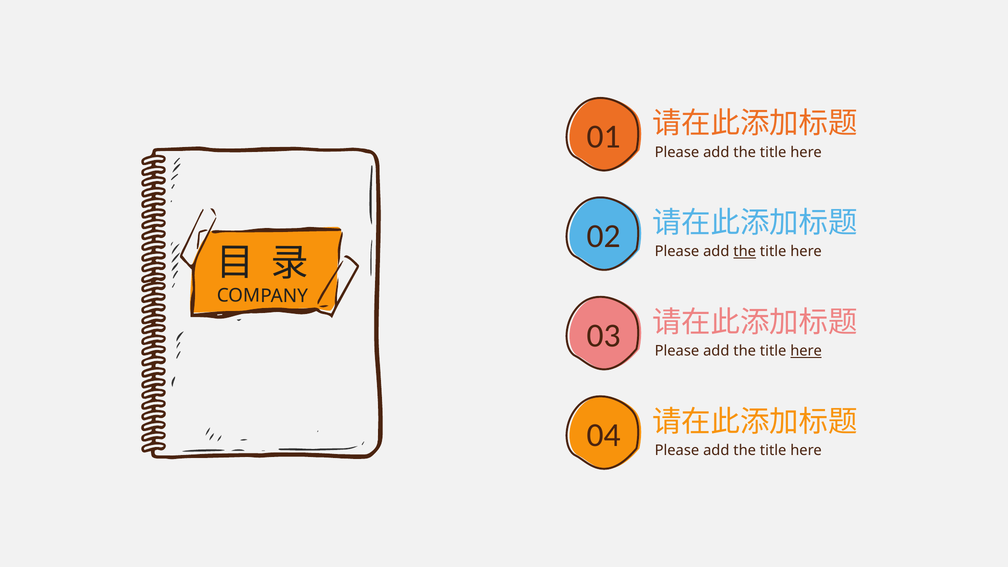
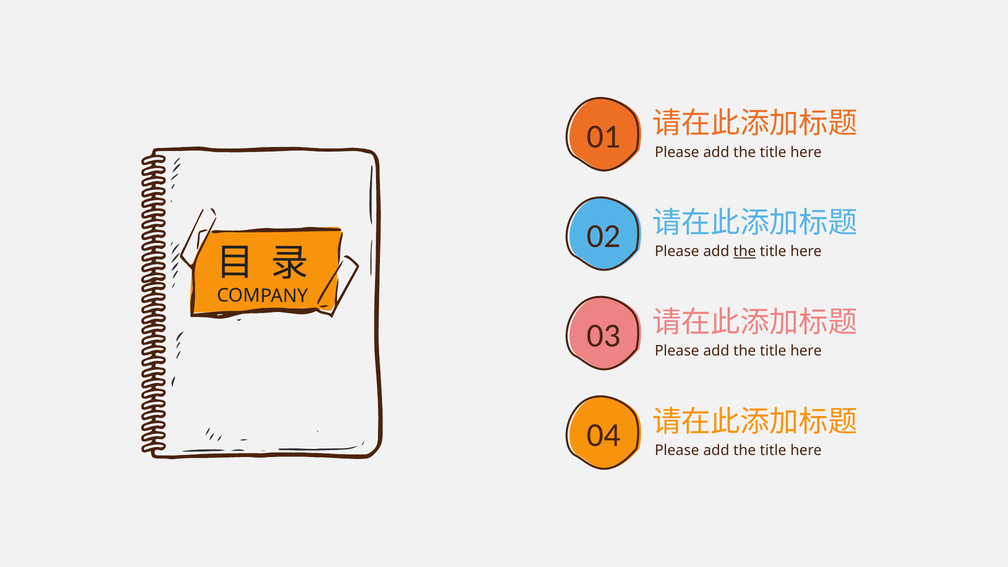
here underline: present -> none (806, 351)
